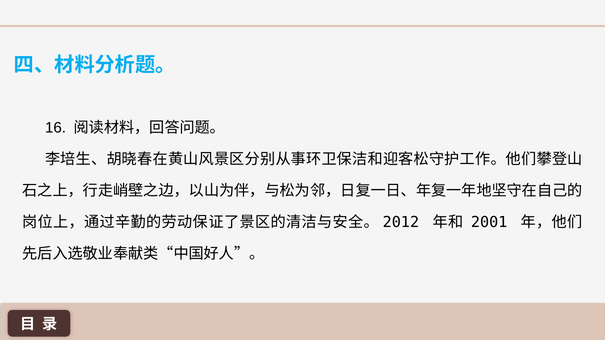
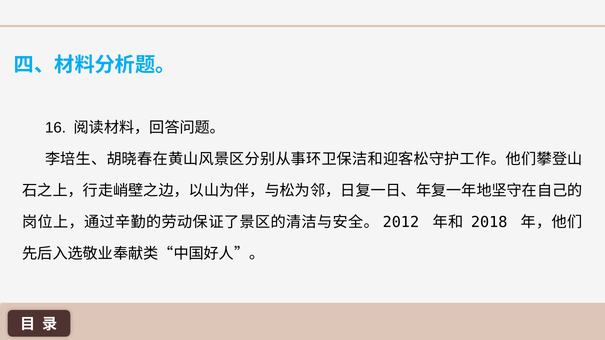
2001: 2001 -> 2018 (489, 223)
